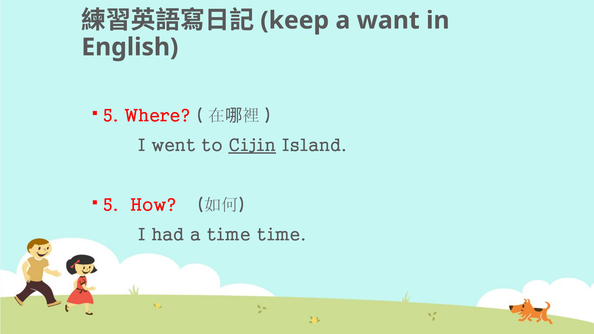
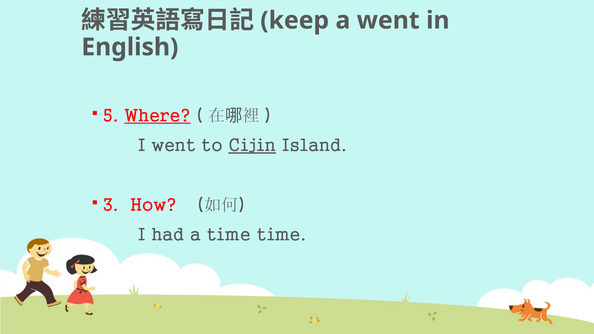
a want: want -> went (388, 20)
Where underline: none -> present (158, 116)
5: 5 -> 3 (111, 205)
